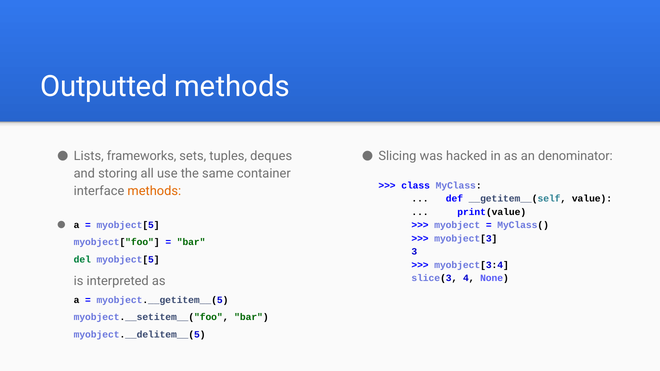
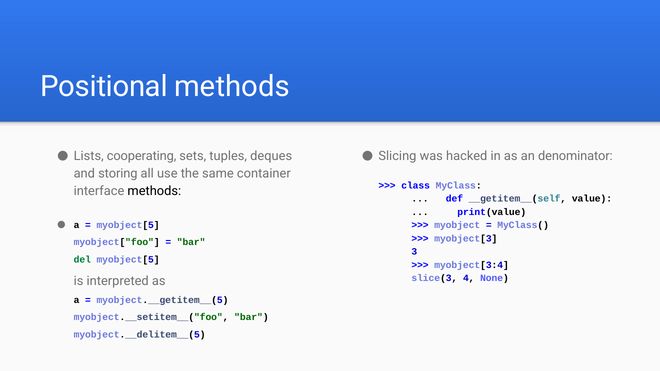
Outputted: Outputted -> Positional (104, 87)
frameworks: frameworks -> cooperating (142, 156)
methods colour: orange -> black (154, 191)
